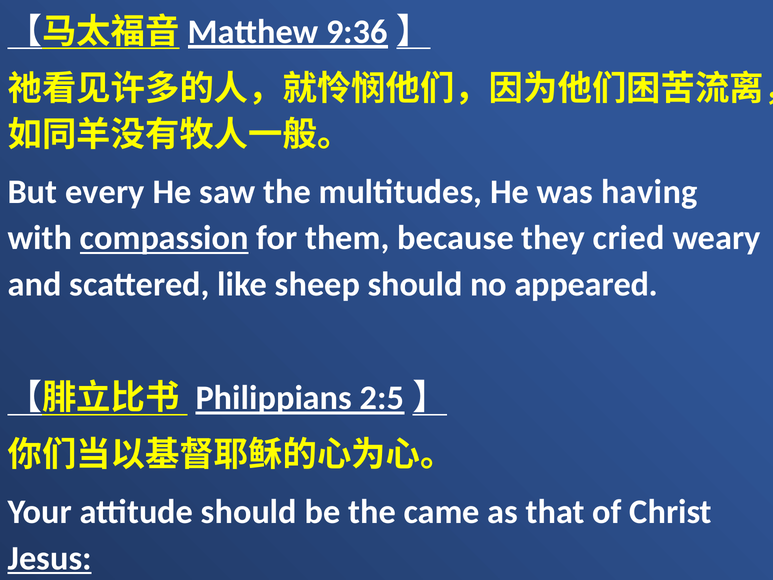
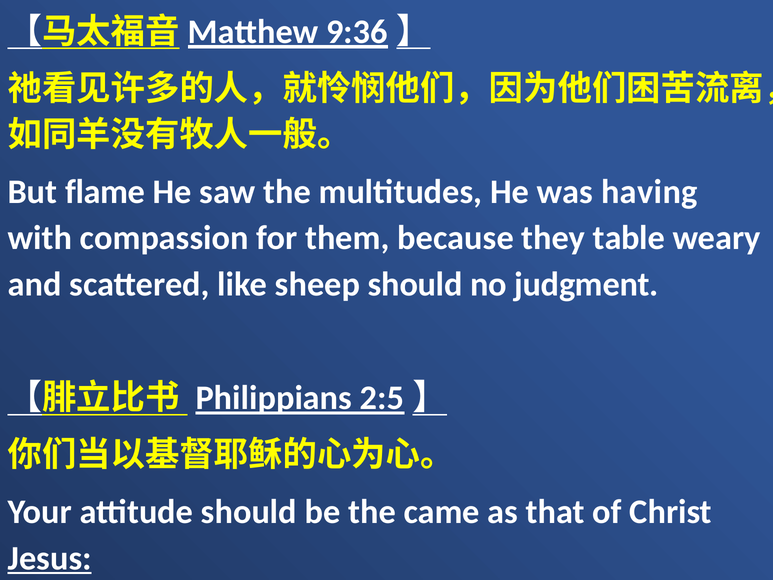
every: every -> flame (105, 192)
compassion underline: present -> none (164, 238)
cried: cried -> table (629, 238)
appeared: appeared -> judgment (586, 284)
